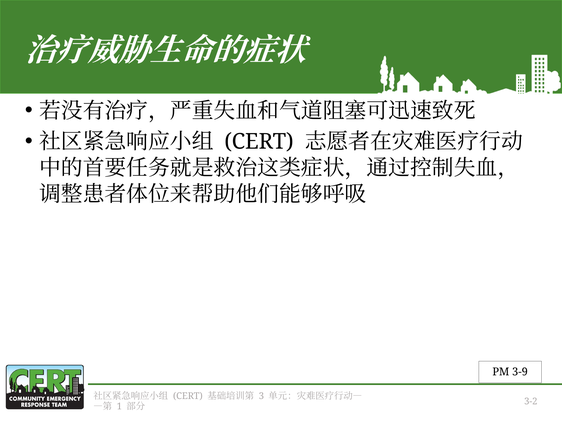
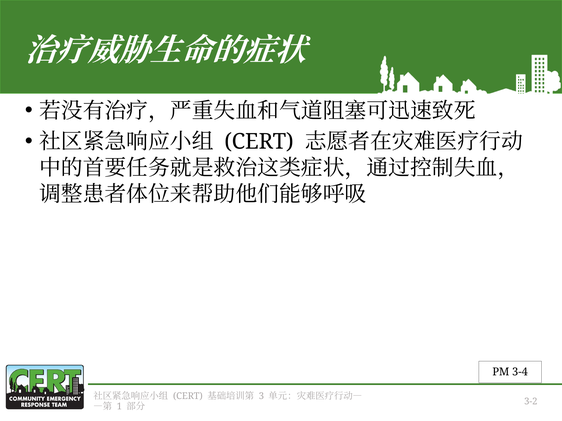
3-9: 3-9 -> 3-4 (520, 372)
